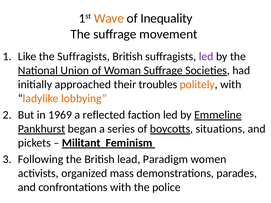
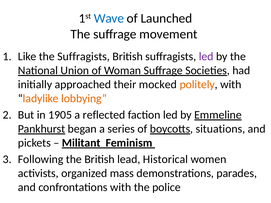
Wave colour: orange -> blue (109, 18)
Inequality: Inequality -> Launched (166, 18)
troubles: troubles -> mocked (158, 85)
1969: 1969 -> 1905 (60, 115)
Paradigm: Paradigm -> Historical (166, 159)
